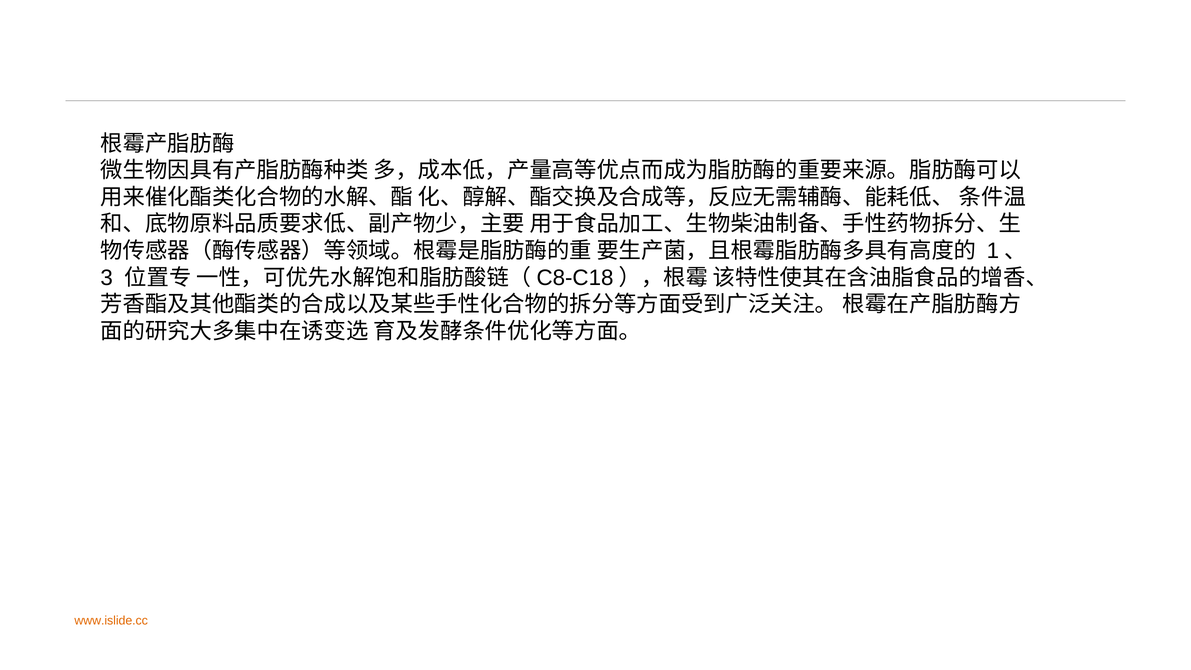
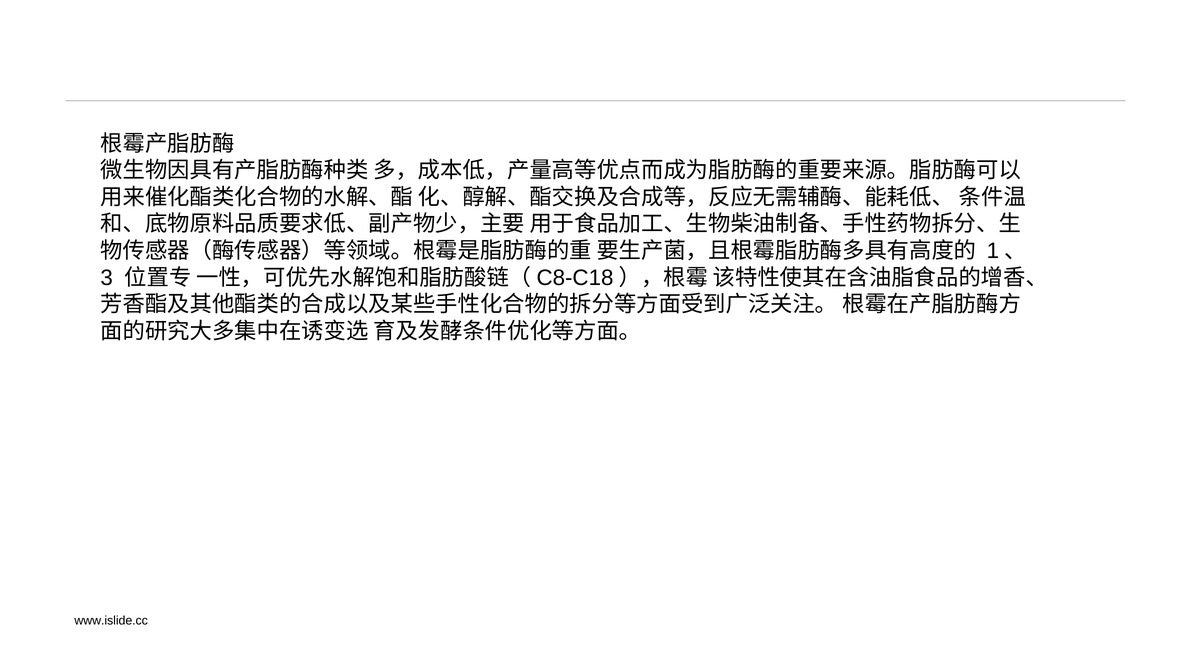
www.islide.cc colour: orange -> black (111, 621)
